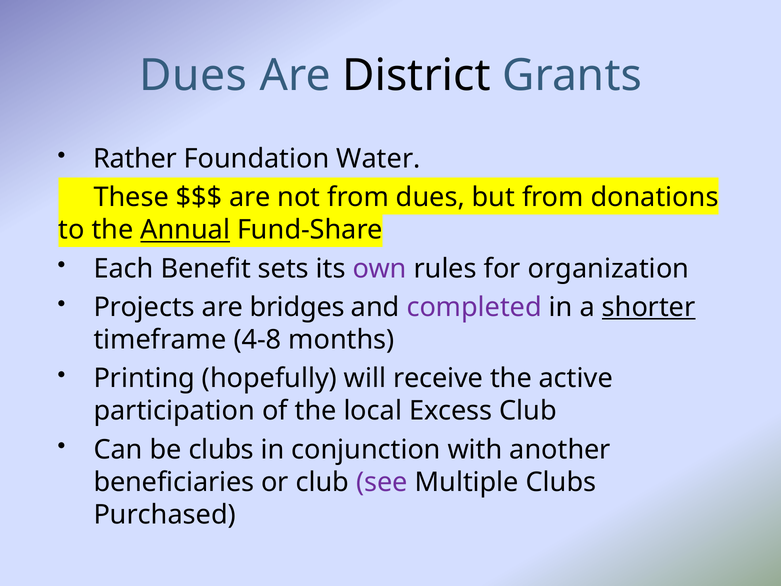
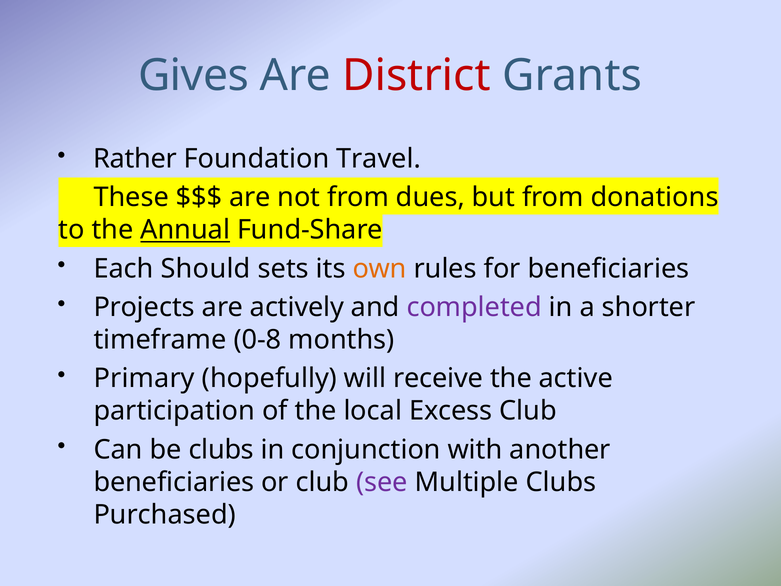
Dues: Dues -> Gives (194, 75)
District colour: black -> red (416, 75)
Water: Water -> Travel (379, 159)
Benefit: Benefit -> Should (206, 268)
own colour: purple -> orange (380, 268)
for organization: organization -> beneficiaries (608, 268)
bridges: bridges -> actively (297, 307)
shorter underline: present -> none (649, 307)
4-8: 4-8 -> 0-8 (257, 340)
Printing: Printing -> Primary (144, 378)
